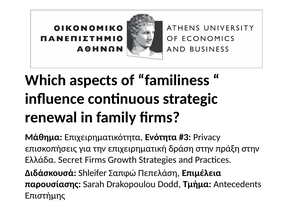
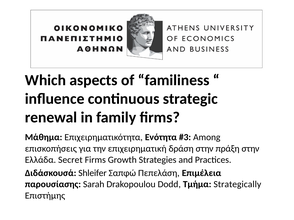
Privacy: Privacy -> Among (207, 138)
Antecedents: Antecedents -> Strategically (237, 185)
